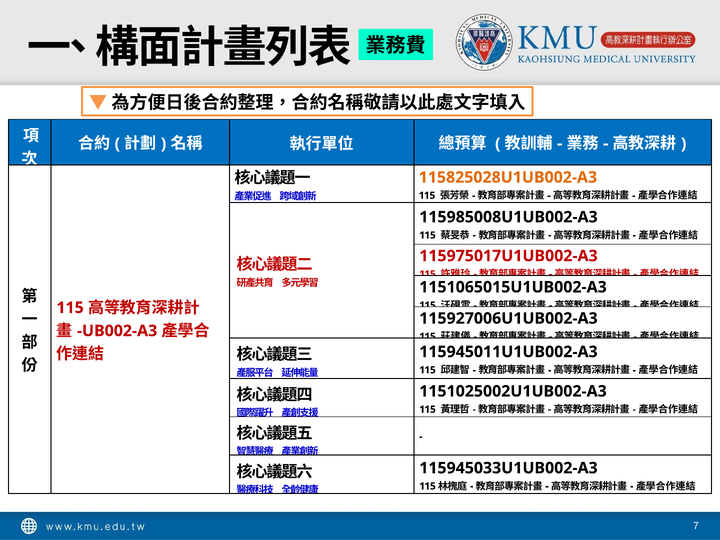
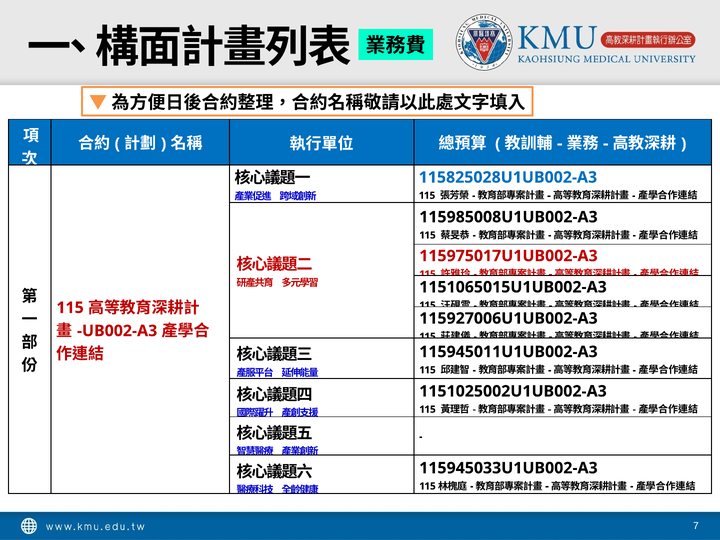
115825028U1UB002-A3 colour: orange -> blue (508, 177)
